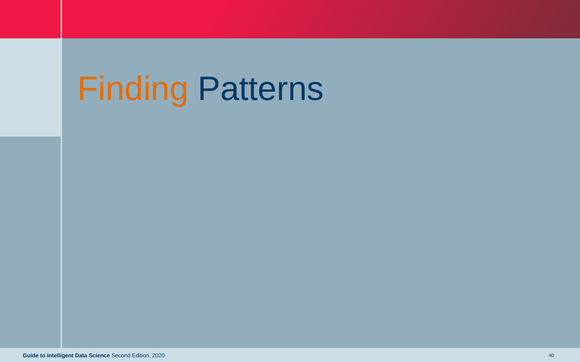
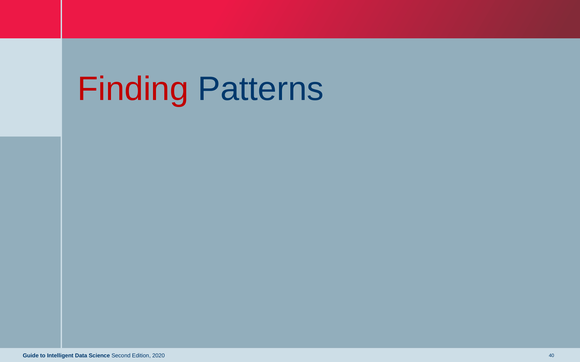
Finding colour: orange -> red (133, 89)
